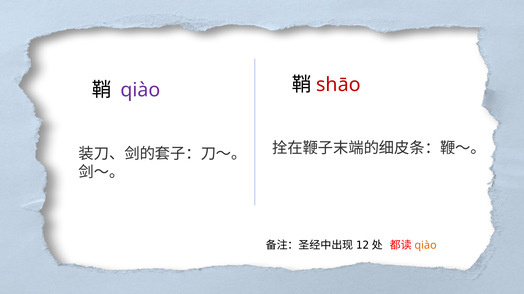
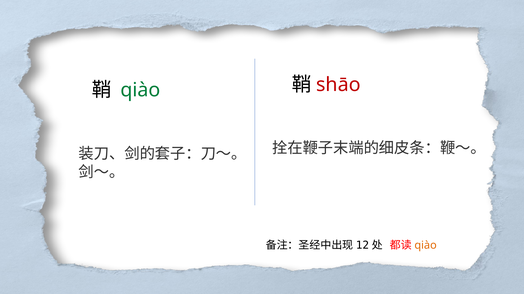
qiào colour: purple -> green (141, 90)
